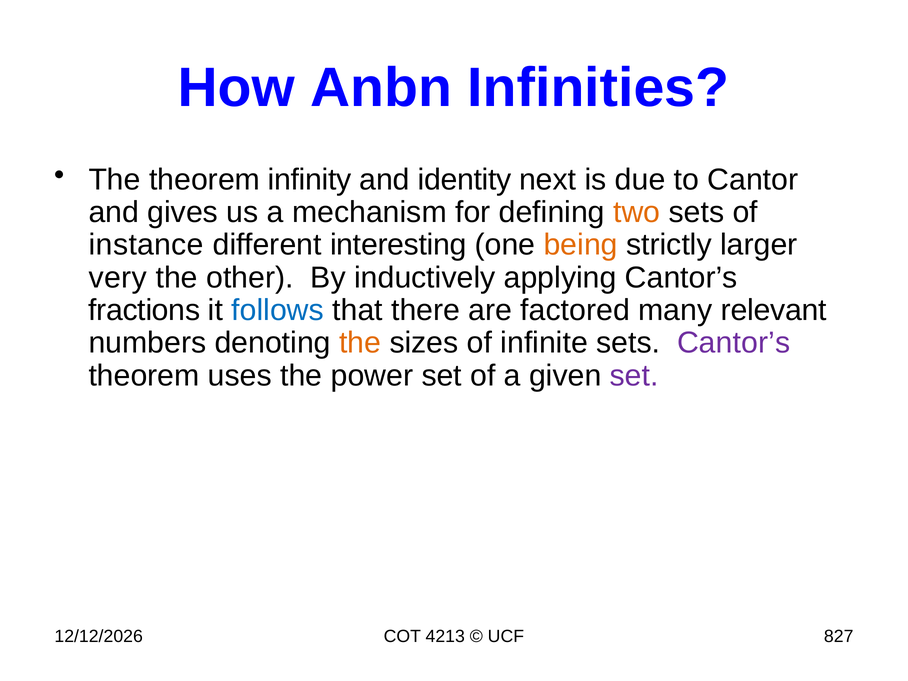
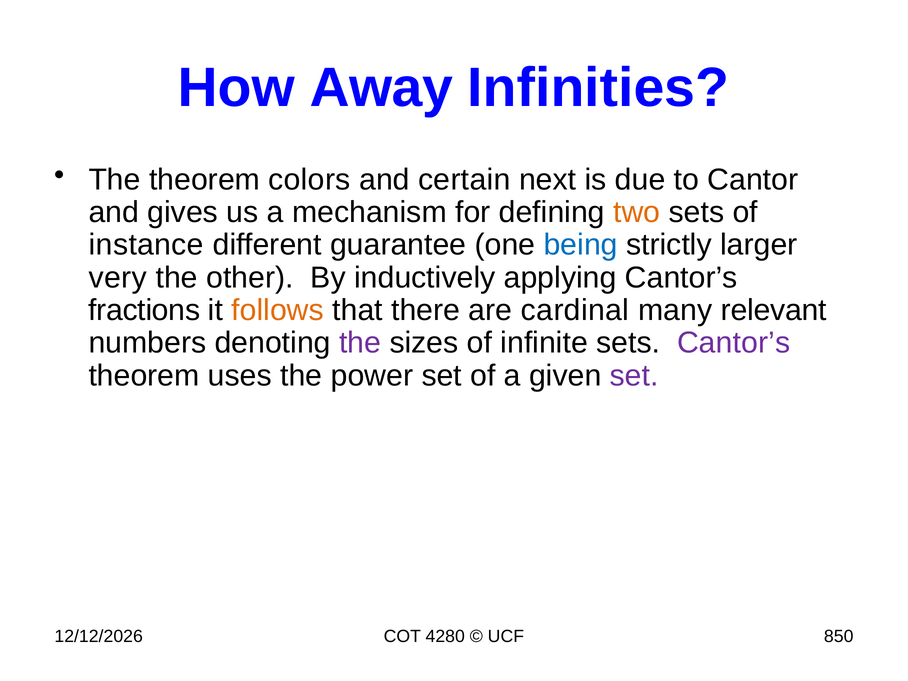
Anbn: Anbn -> Away (381, 88)
infinity: infinity -> colors (309, 180)
identity: identity -> certain (464, 180)
interesting: interesting -> guarantee (398, 245)
being colour: orange -> blue (581, 245)
follows colour: blue -> orange (278, 310)
factored: factored -> cardinal (575, 310)
the colour: orange -> purple (360, 343)
4213: 4213 -> 4280 (445, 637)
827: 827 -> 850 (839, 637)
